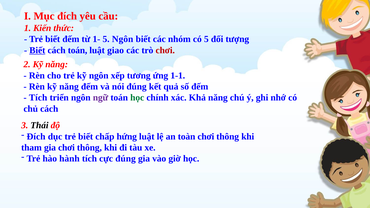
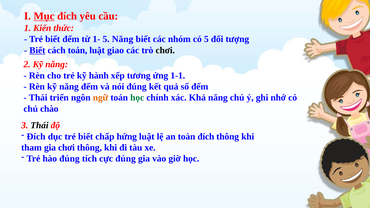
Mục underline: none -> present (44, 16)
5 Ngôn: Ngôn -> Năng (123, 39)
chơi colour: red -> black (165, 50)
kỹ ngôn: ngôn -> hành (99, 76)
Tích: Tích -> Thái (38, 98)
ngữ colour: purple -> orange (101, 98)
chủ cách: cách -> chào (49, 109)
toàn chơi: chơi -> đích (206, 137)
hào hành: hành -> đúng (69, 159)
